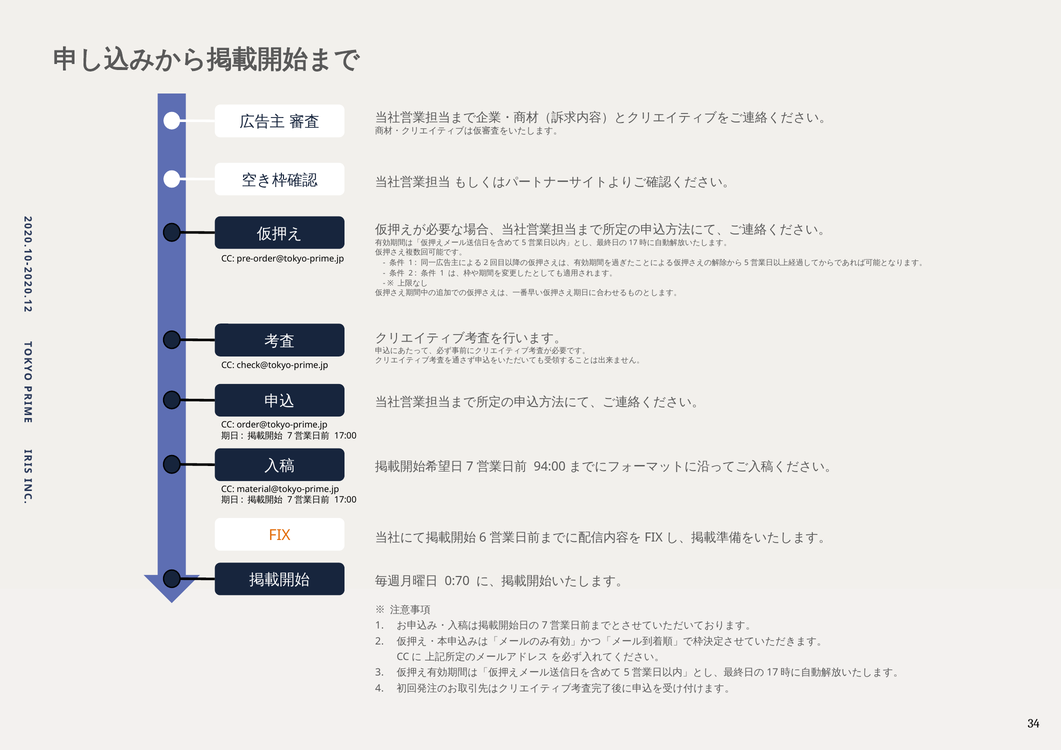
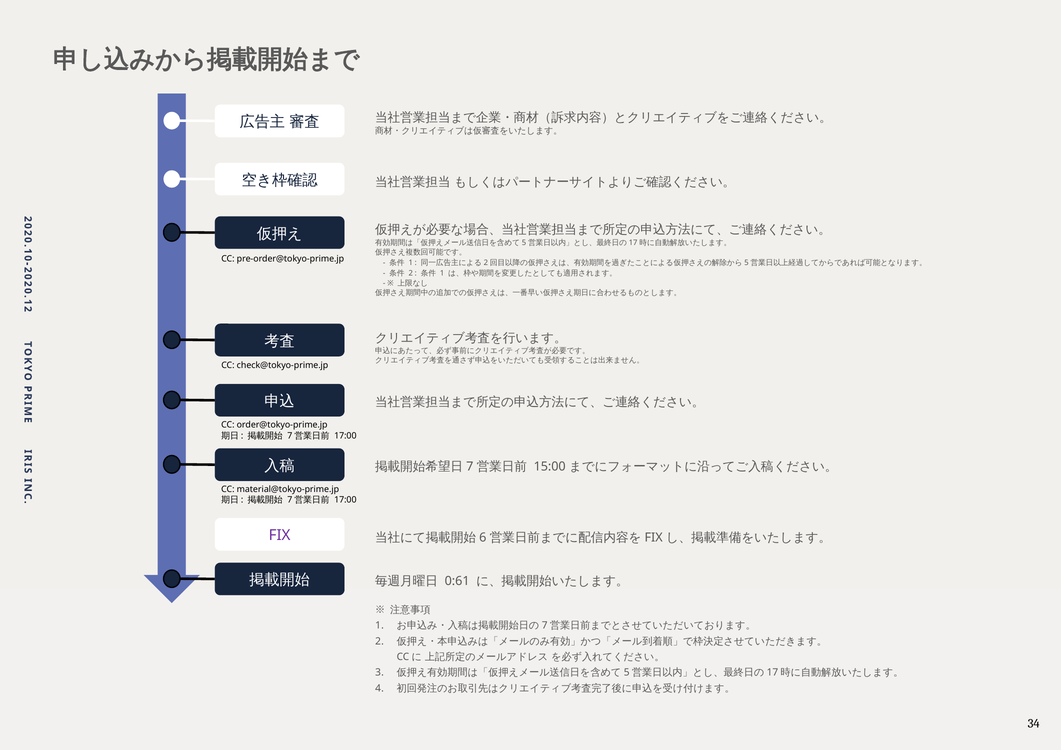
94:00: 94:00 -> 15:00 (550, 467)
FIX colour: orange -> purple (280, 536)
0:70: 0:70 -> 0:61 (457, 581)
